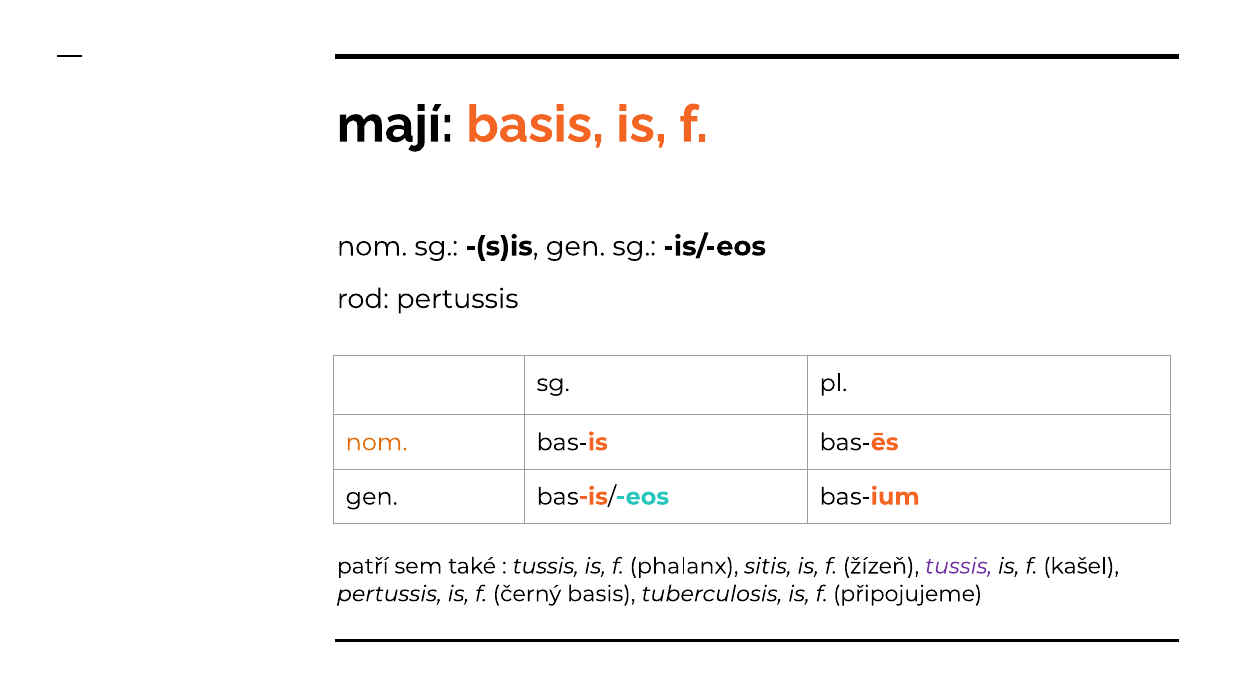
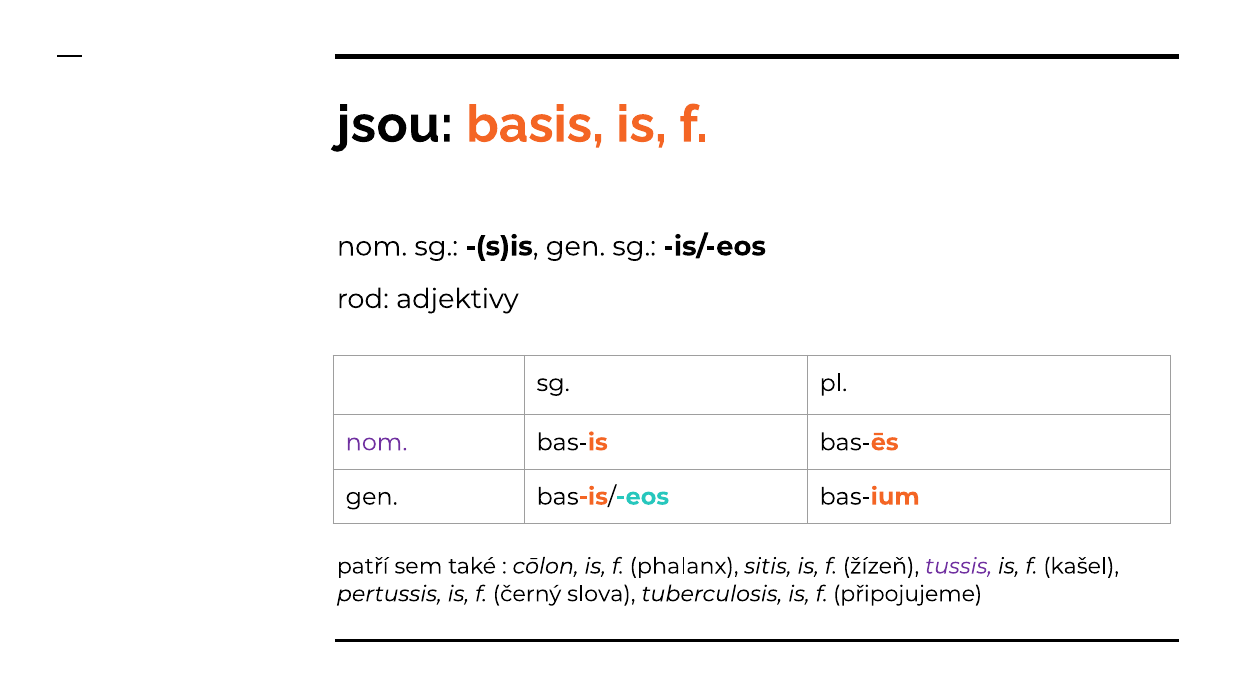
mají: mají -> jsou (395, 125)
rod pertussis: pertussis -> adjektivy (457, 299)
nom colour: orange -> purple (377, 443)
tussis: tussis -> cōlon (546, 566)
černý basis: basis -> slova (601, 594)
